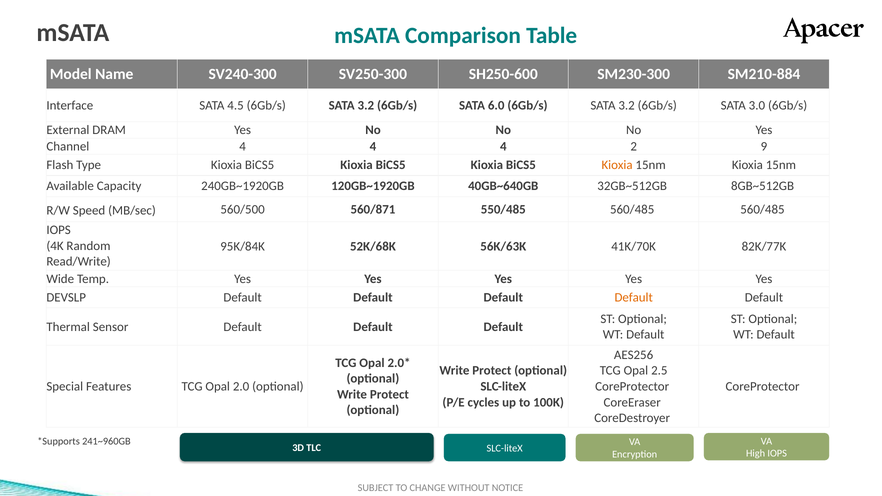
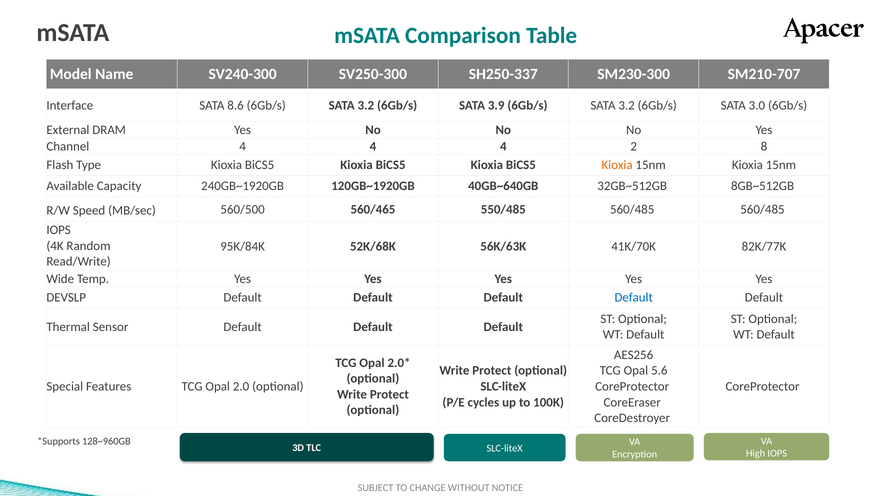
SH250-600: SH250-600 -> SH250-337 (503, 74)
SM210-884: SM210-884 -> SM210-707 (764, 74)
4.5: 4.5 -> 8.6 (236, 105)
6.0: 6.0 -> 3.9 (496, 105)
9: 9 -> 8 (764, 146)
560/871: 560/871 -> 560/465 (373, 209)
Default colour: orange -> blue (634, 298)
2.5: 2.5 -> 5.6 (659, 371)
241~960GB: 241~960GB -> 128~960GB (106, 441)
